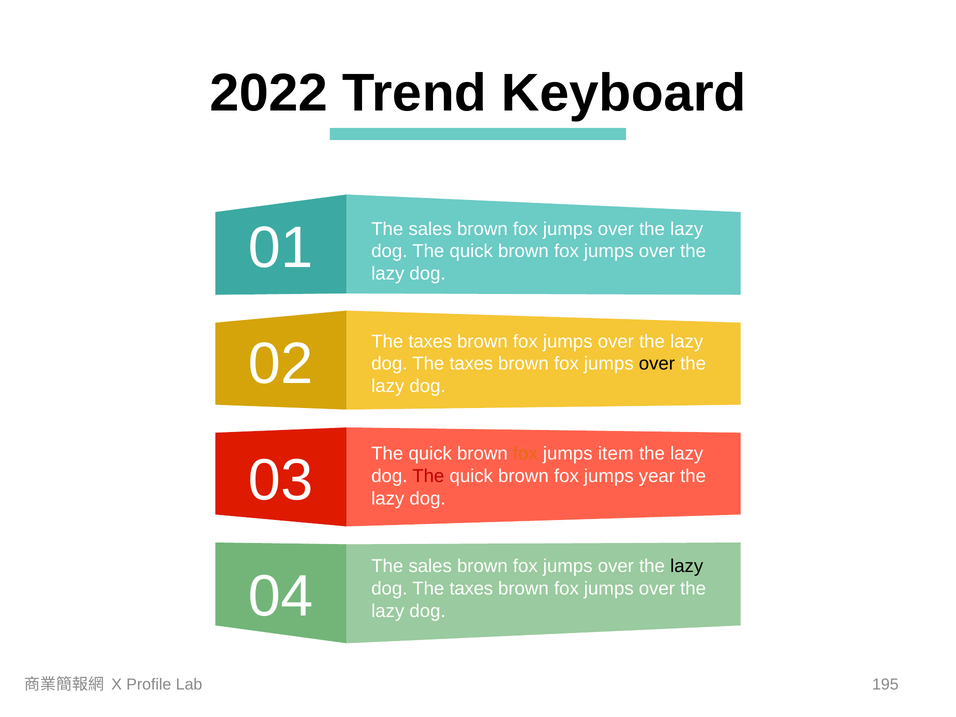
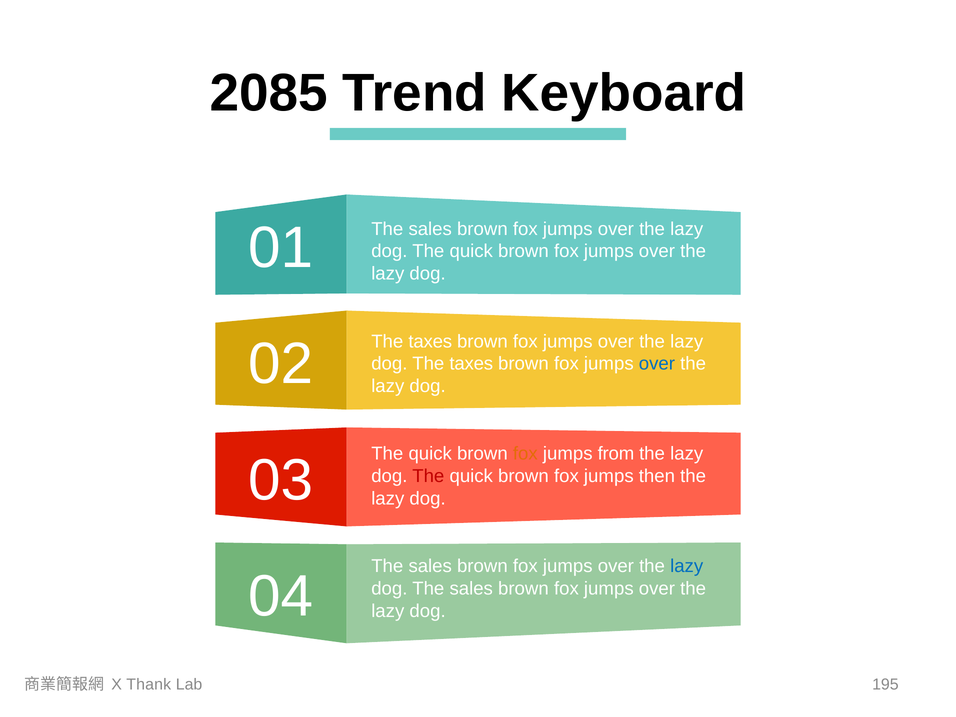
2022: 2022 -> 2085 (269, 93)
over colour: black -> blue (657, 364)
item: item -> from (616, 454)
year: year -> then (657, 476)
lazy colour: black -> blue (687, 566)
taxes: taxes -> sales (471, 589)
Profile: Profile -> Thank (149, 685)
